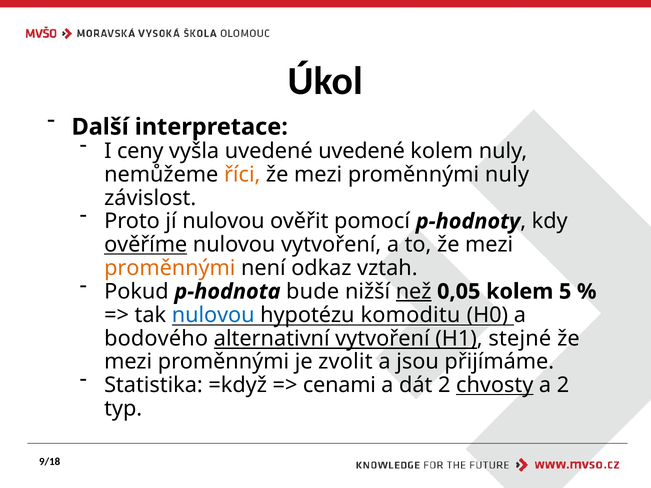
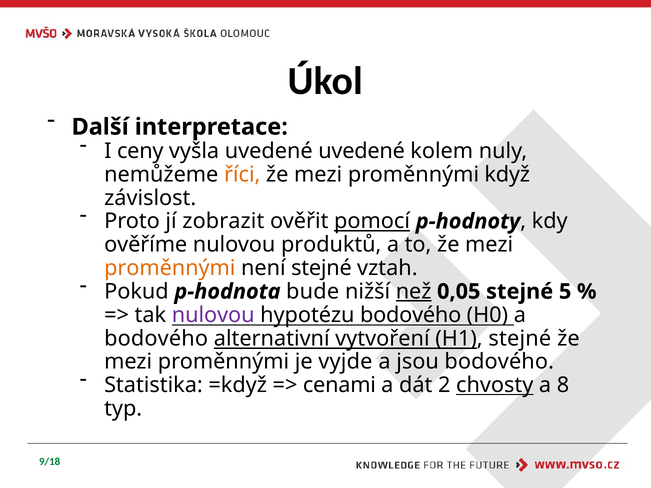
proměnnými nuly: nuly -> když (507, 175)
jí nulovou: nulovou -> zobrazit (223, 221)
pomocí underline: none -> present (372, 221)
ověříme underline: present -> none (146, 245)
nulovou vytvoření: vytvoření -> produktů (331, 245)
není odkaz: odkaz -> stejné (321, 268)
0,05 kolem: kolem -> stejné (520, 292)
nulovou colour: blue -> purple (213, 315)
hypotézu komoditu: komoditu -> bodového (411, 315)
zvolit: zvolit -> vyjde (345, 362)
jsou přijímáme: přijímáme -> bodového (499, 362)
a 2: 2 -> 8 (563, 385)
9/18 colour: black -> green (50, 462)
